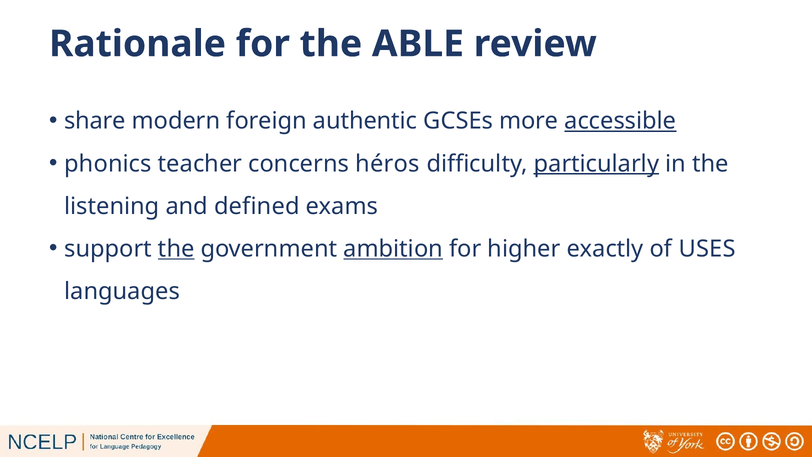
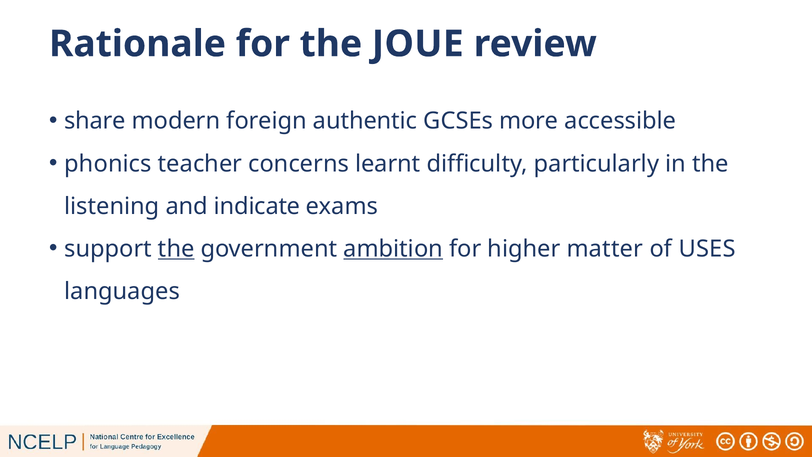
ABLE: ABLE -> JOUE (418, 44)
accessible underline: present -> none (620, 121)
héros: héros -> learnt (388, 164)
particularly underline: present -> none (596, 164)
defined: defined -> indicate (257, 206)
exactly: exactly -> matter (605, 249)
